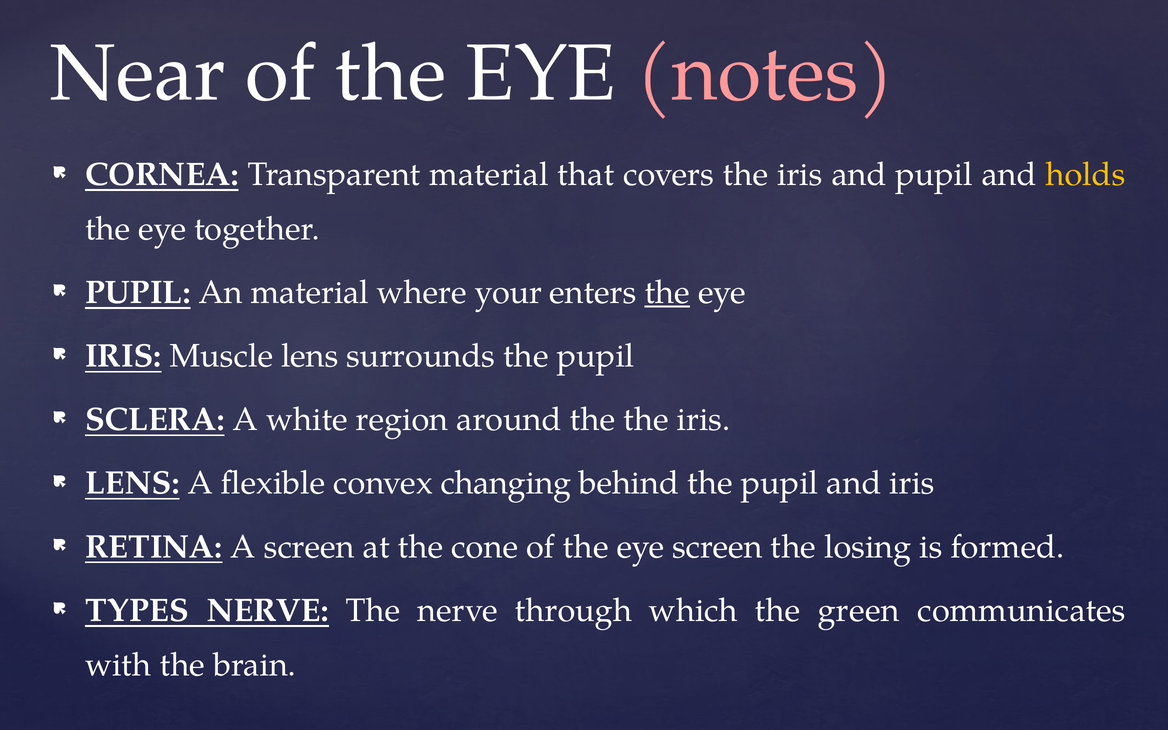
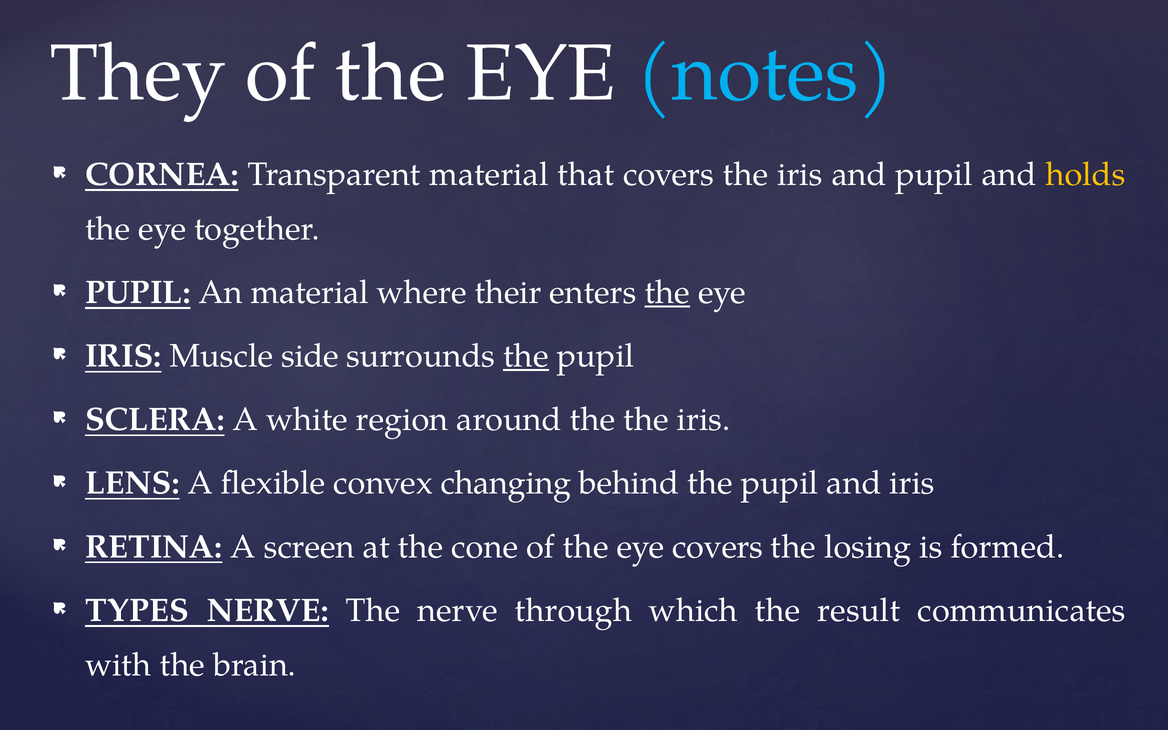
Near: Near -> They (138, 74)
notes colour: pink -> light blue (765, 74)
your: your -> their (508, 292)
Muscle lens: lens -> side (310, 356)
the underline: none -> present (526, 356)
eye screen: screen -> covers (718, 547)
green: green -> result (859, 610)
